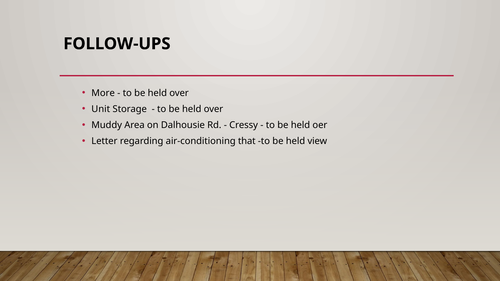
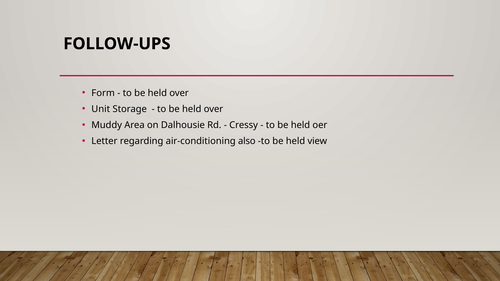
More: More -> Form (103, 93)
that: that -> also (247, 141)
